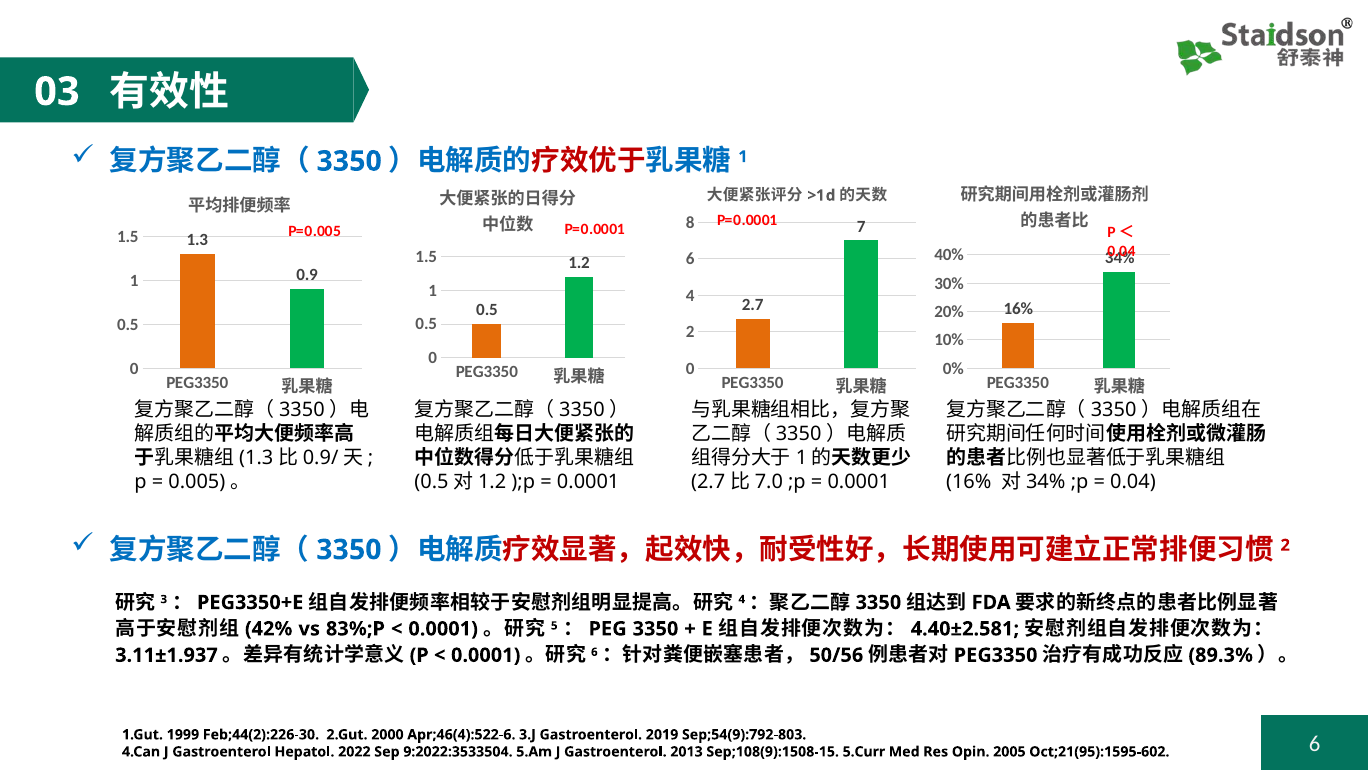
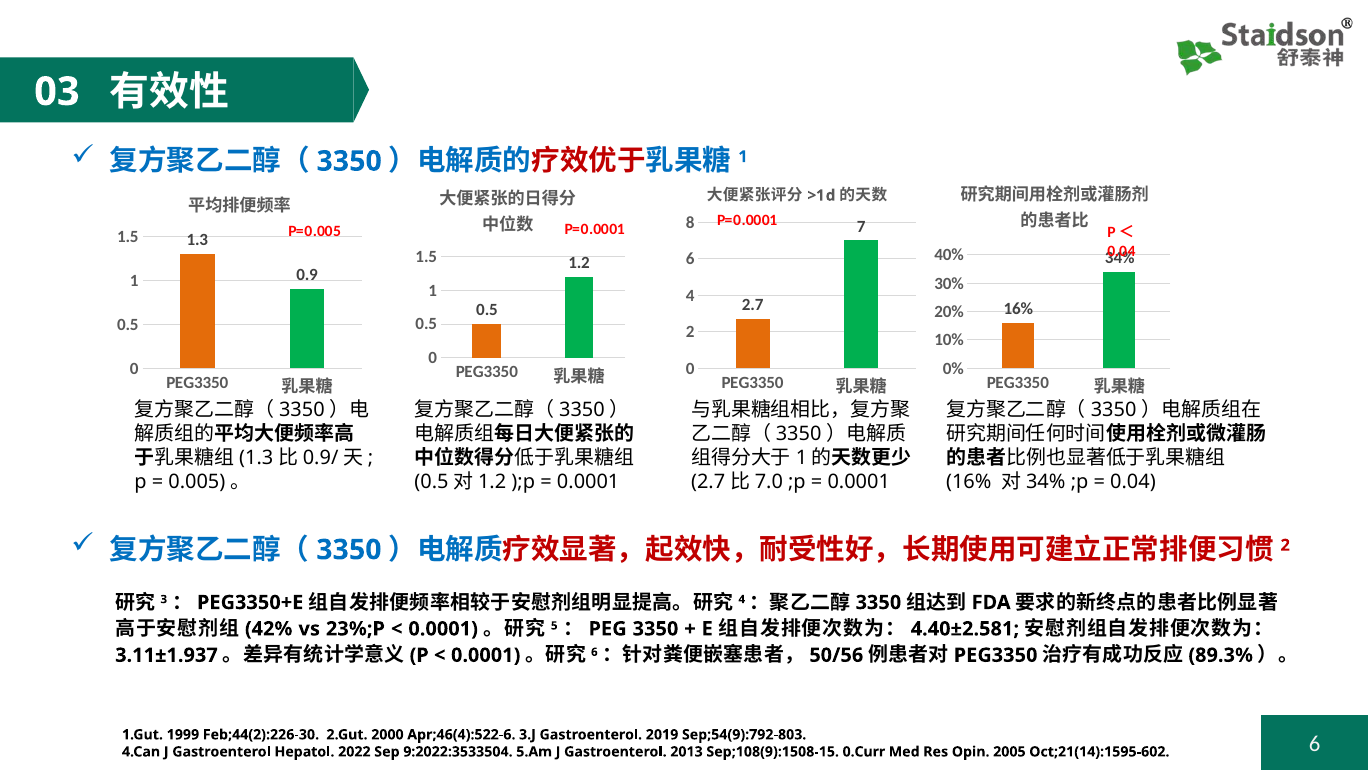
83%;P: 83%;P -> 23%;P (355, 628)
5.Curr: 5.Curr -> 0.Curr (864, 751)
Oct;21(95):1595-602: Oct;21(95):1595-602 -> Oct;21(14):1595-602 (1099, 751)
